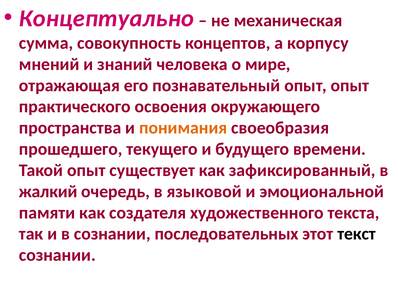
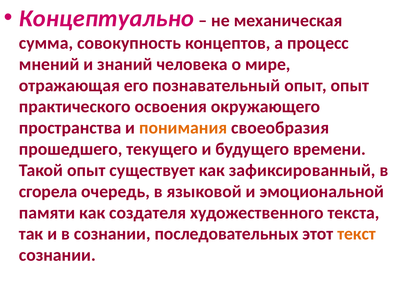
корпусу: корпусу -> процесс (318, 43)
жалкий: жалкий -> сгорела (48, 192)
текст colour: black -> orange (357, 234)
